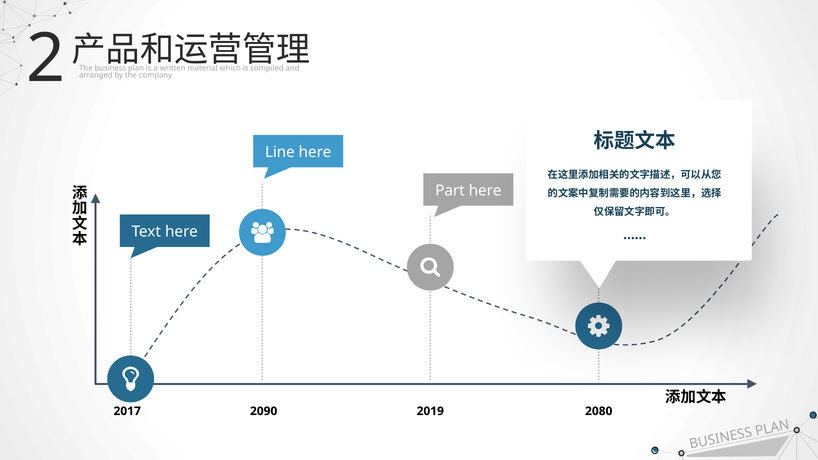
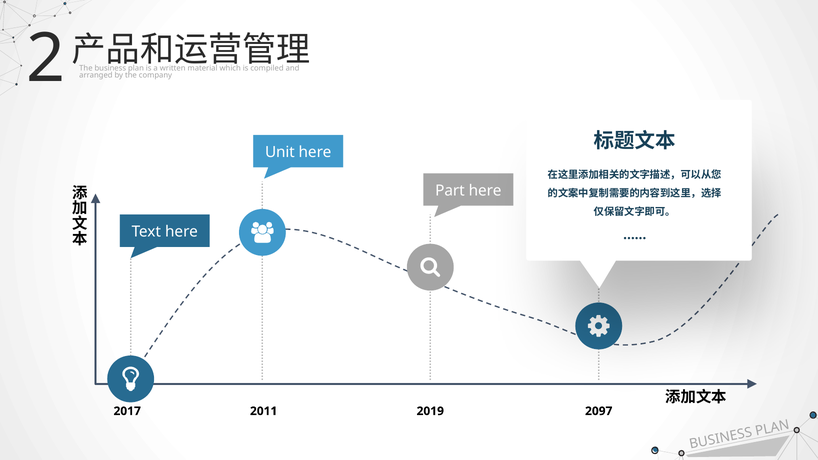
Line: Line -> Unit (280, 152)
2090: 2090 -> 2011 (264, 411)
2080: 2080 -> 2097 (599, 411)
